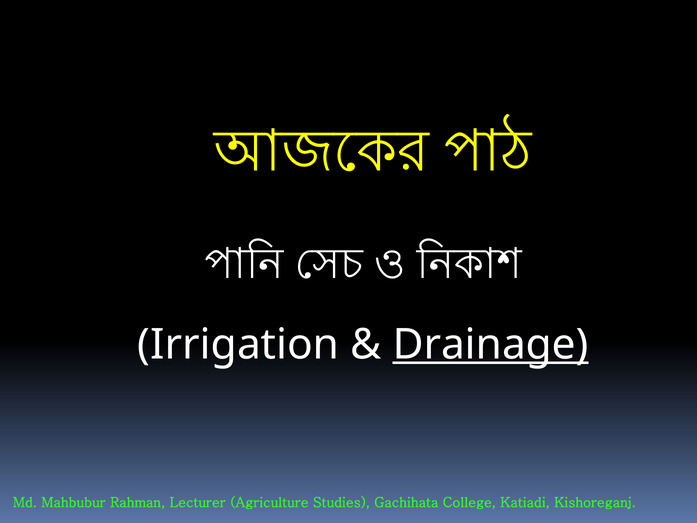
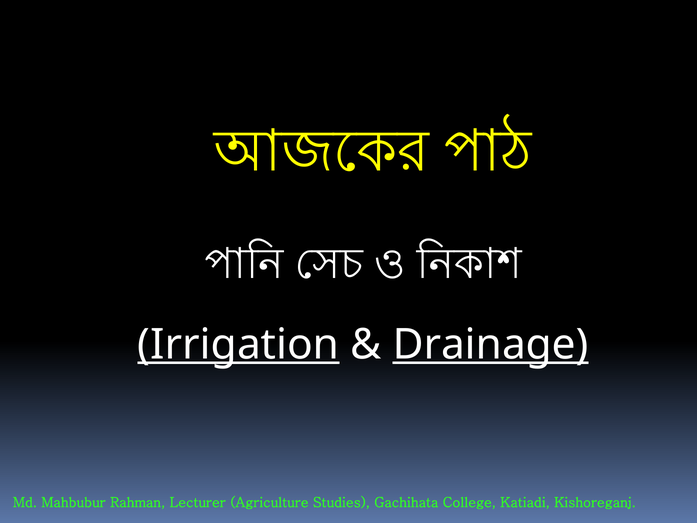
Irrigation underline: none -> present (238, 344)
